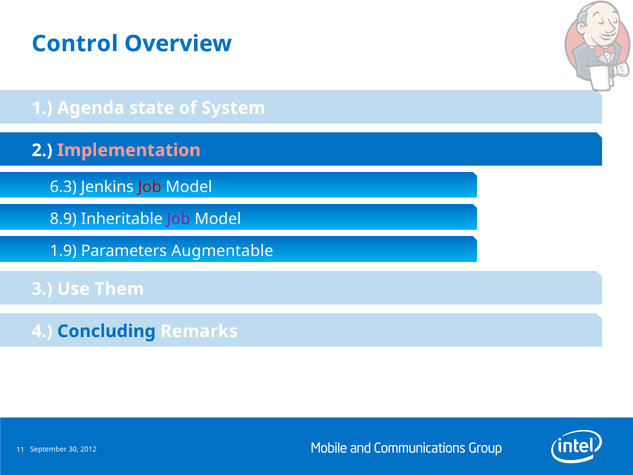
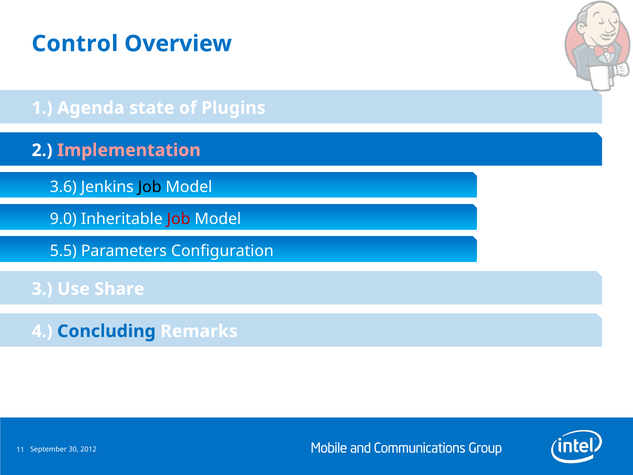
System: System -> Plugins (233, 108)
6.3: 6.3 -> 3.6 (63, 187)
Job colour: red -> black (150, 187)
8.9: 8.9 -> 9.0 (63, 219)
Job colour: purple -> red (179, 219)
1.9: 1.9 -> 5.5 (63, 251)
Augmentable: Augmentable -> Configuration (222, 251)
Them: Them -> Share (119, 289)
